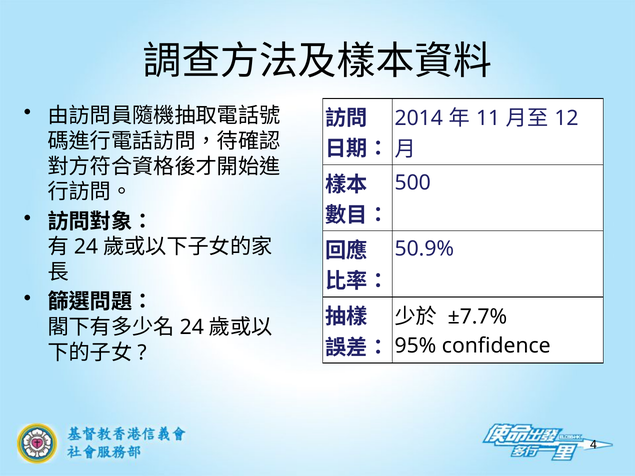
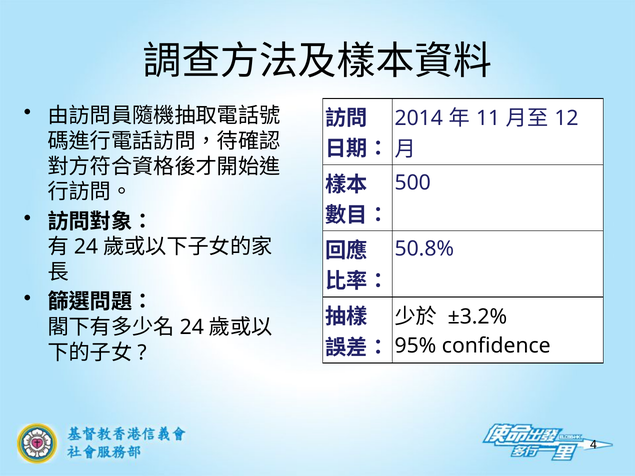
50.9%: 50.9% -> 50.8% (424, 249)
±7.7%: ±7.7% -> ±3.2% (477, 317)
